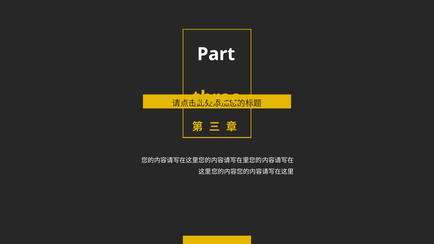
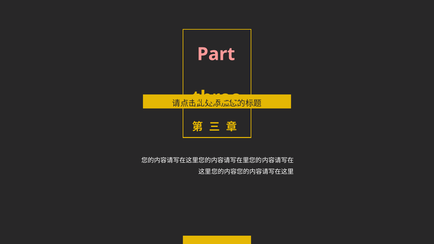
Part colour: white -> pink (216, 54)
